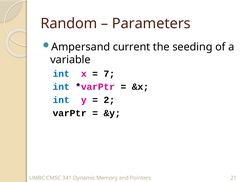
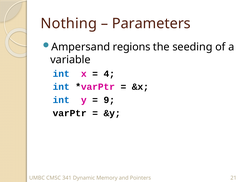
Random: Random -> Nothing (69, 23)
current: current -> regions (132, 47)
7: 7 -> 4 (109, 74)
2: 2 -> 9 (109, 100)
